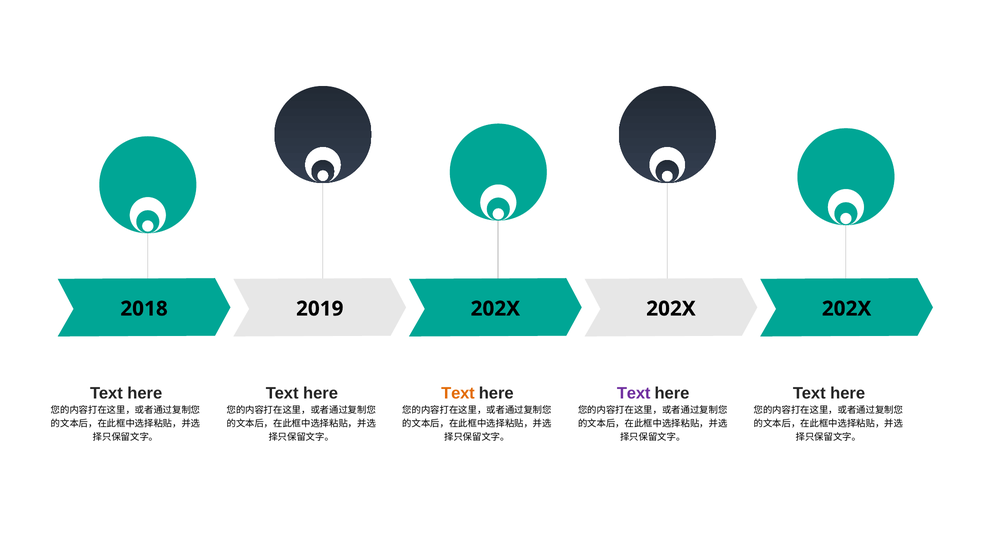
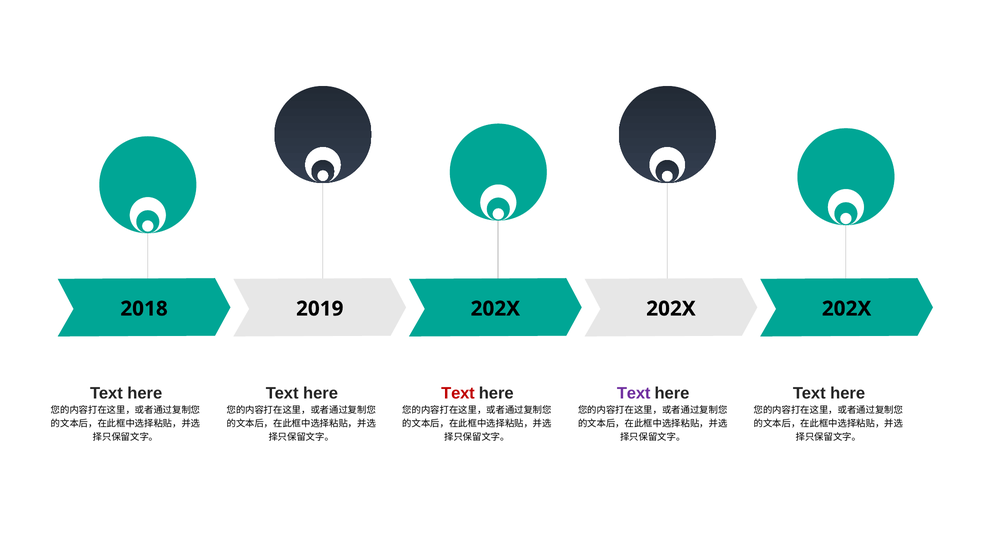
Text colour: orange -> red (458, 393)
